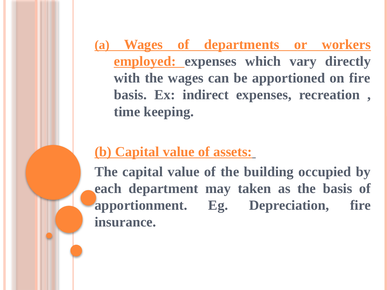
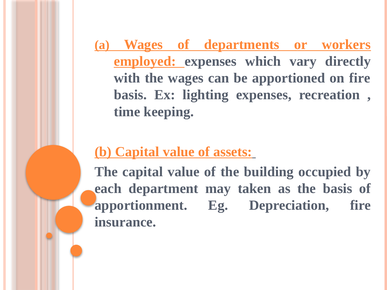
indirect: indirect -> lighting (206, 95)
